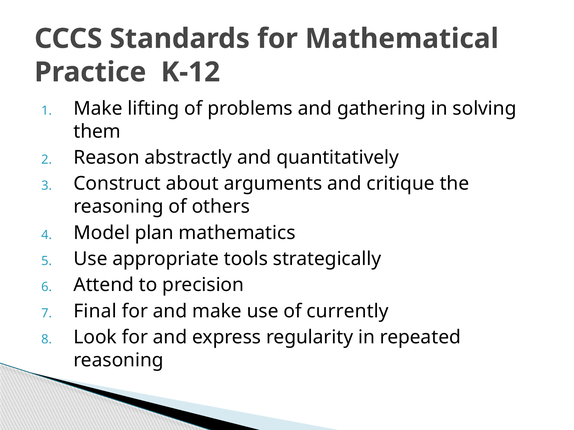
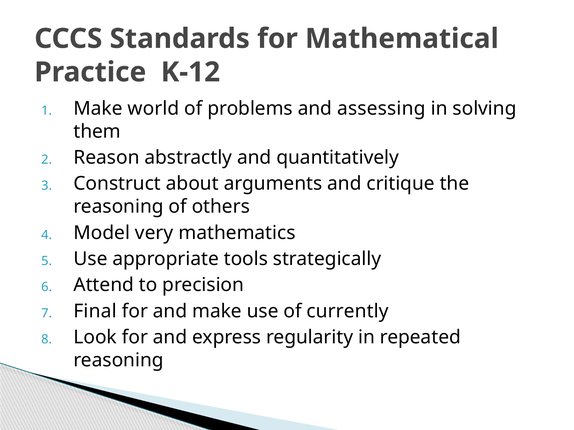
lifting: lifting -> world (153, 109)
gathering: gathering -> assessing (381, 109)
plan: plan -> very (154, 233)
